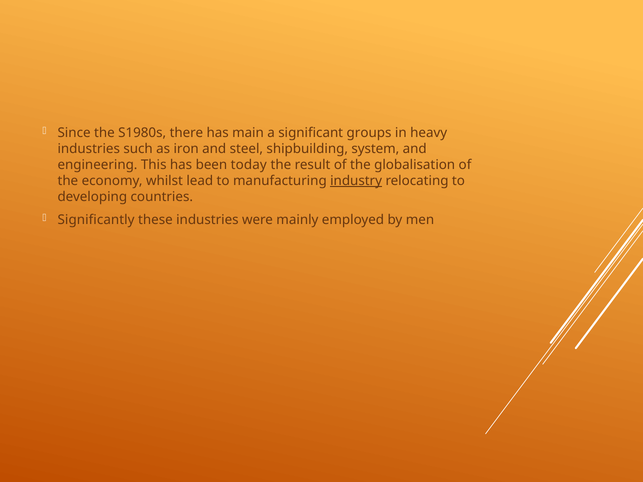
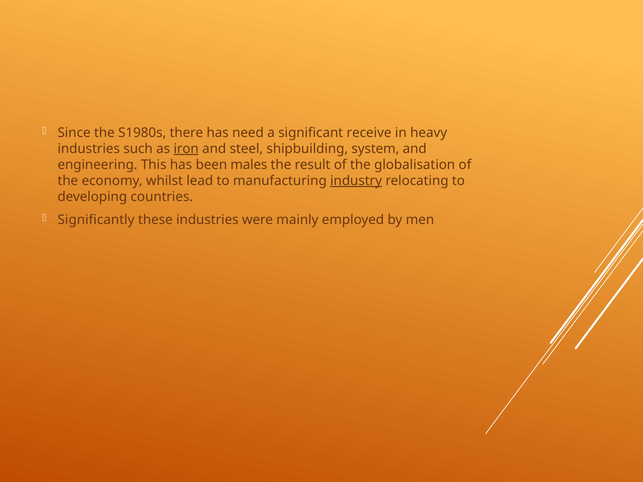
main: main -> need (248, 133)
groups: groups -> receive (369, 133)
iron underline: none -> present (186, 149)
today: today -> males (249, 165)
